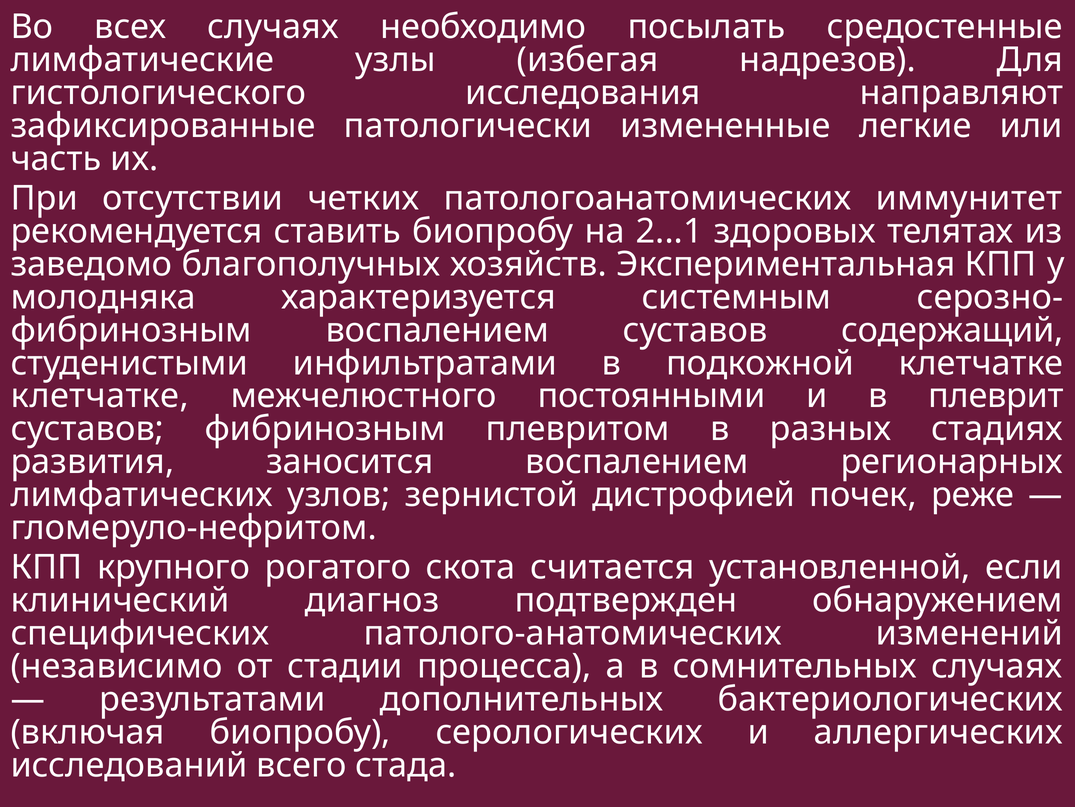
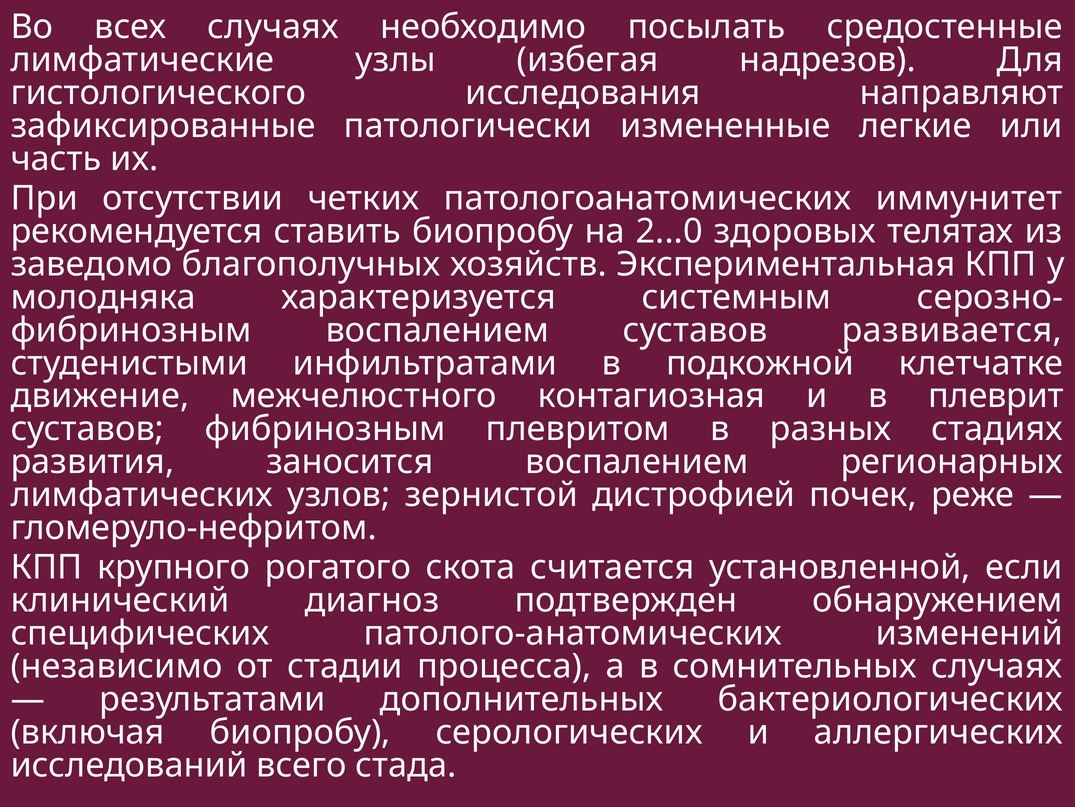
2...1: 2...1 -> 2...0 (669, 231)
содержащий: содержащий -> развивается (952, 330)
клетчатке: клетчатке -> движение (100, 396)
постоянными: постоянными -> контагиозная (651, 396)
